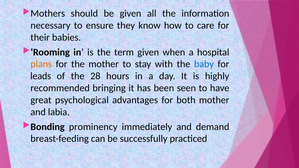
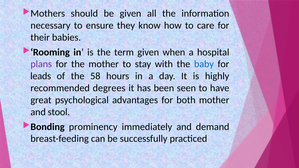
plans colour: orange -> purple (41, 64)
28: 28 -> 58 (95, 76)
bringing: bringing -> degrees (109, 88)
labia: labia -> stool (59, 112)
